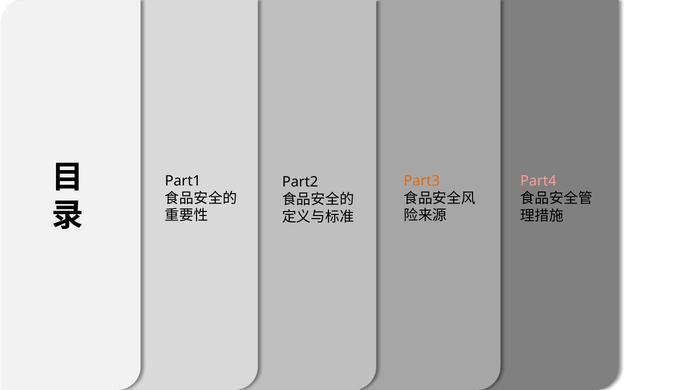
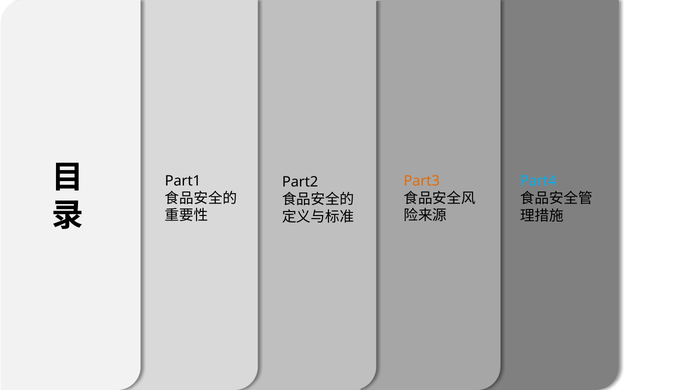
Part4 colour: pink -> light blue (538, 181)
